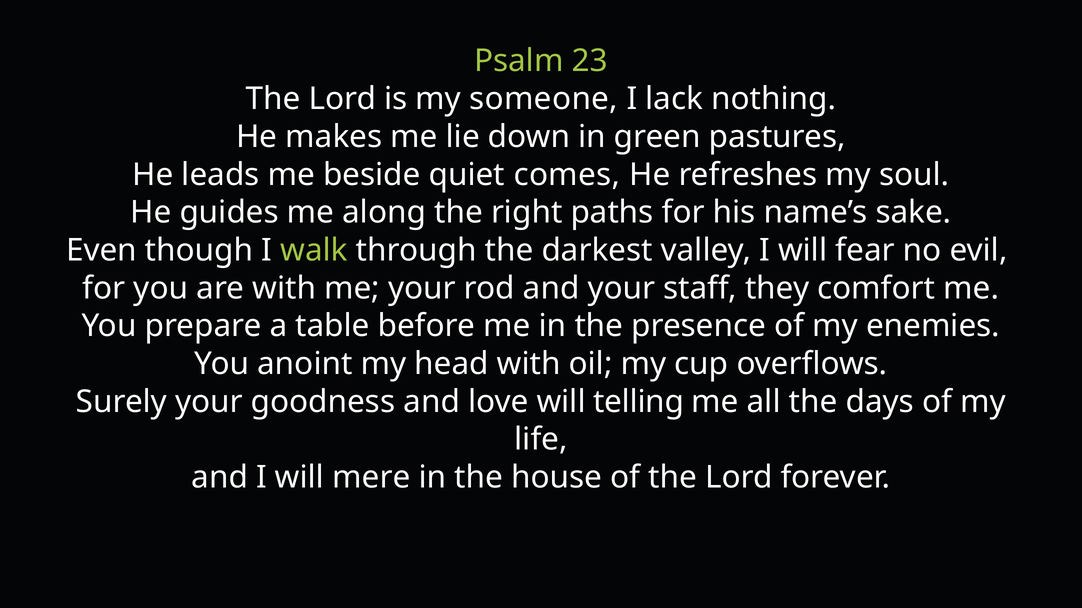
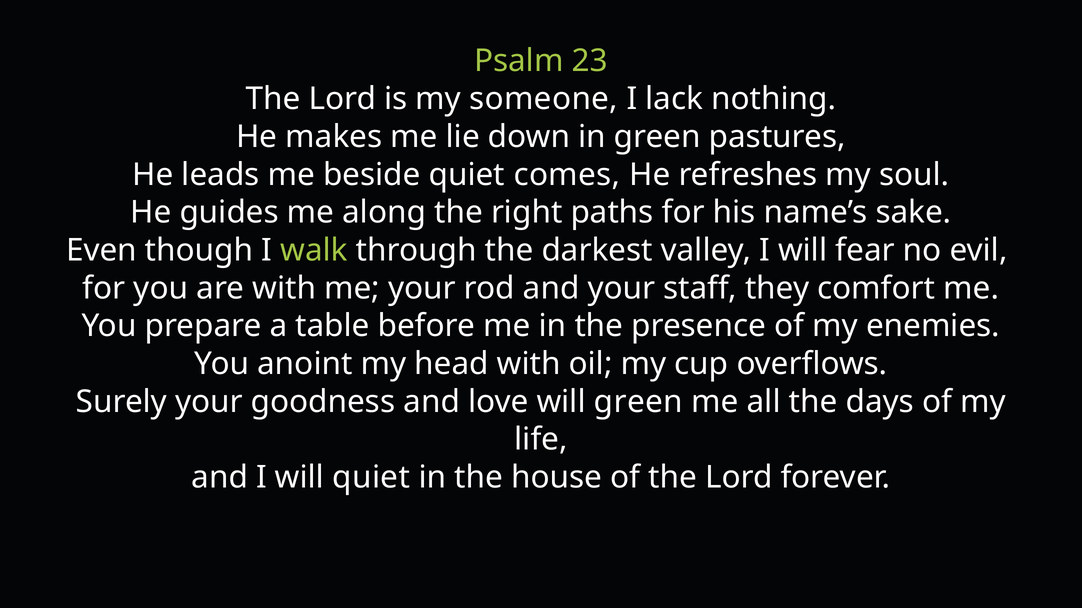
will telling: telling -> green (638, 402)
will mere: mere -> quiet (371, 478)
